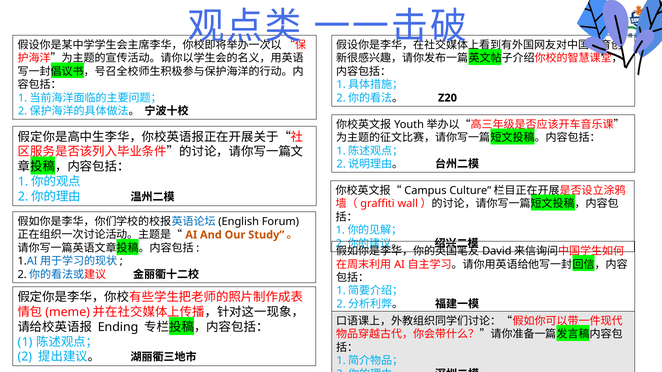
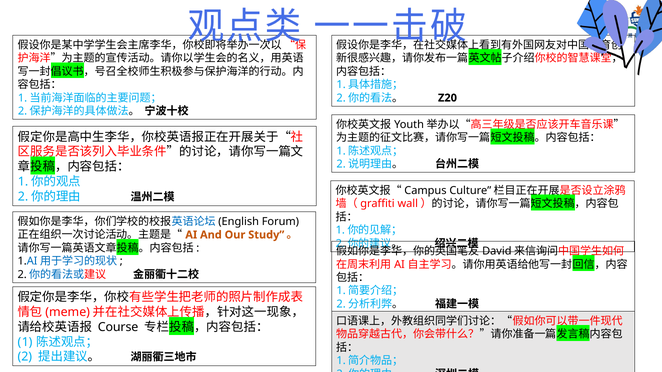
Ending: Ending -> Course (118, 327)
